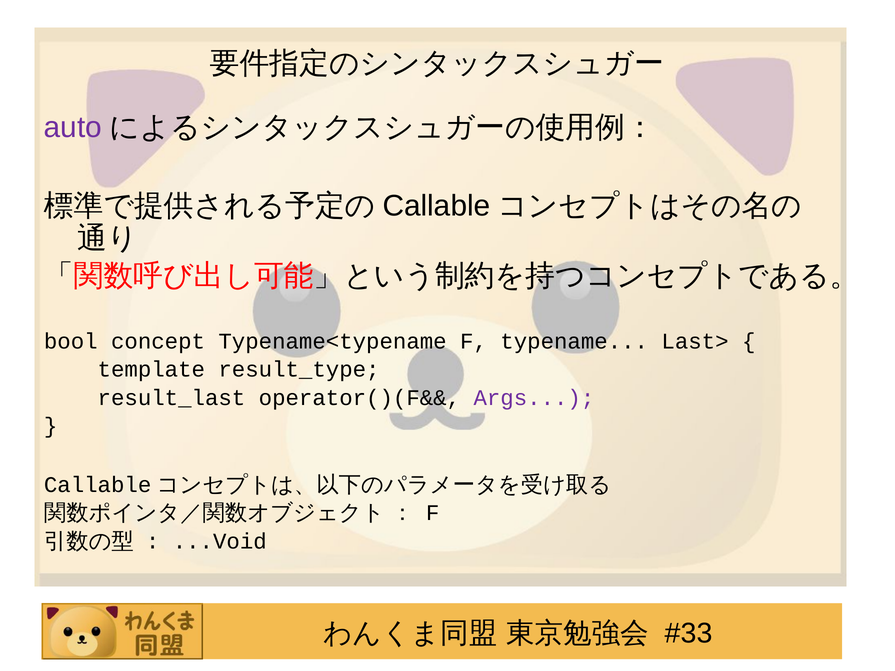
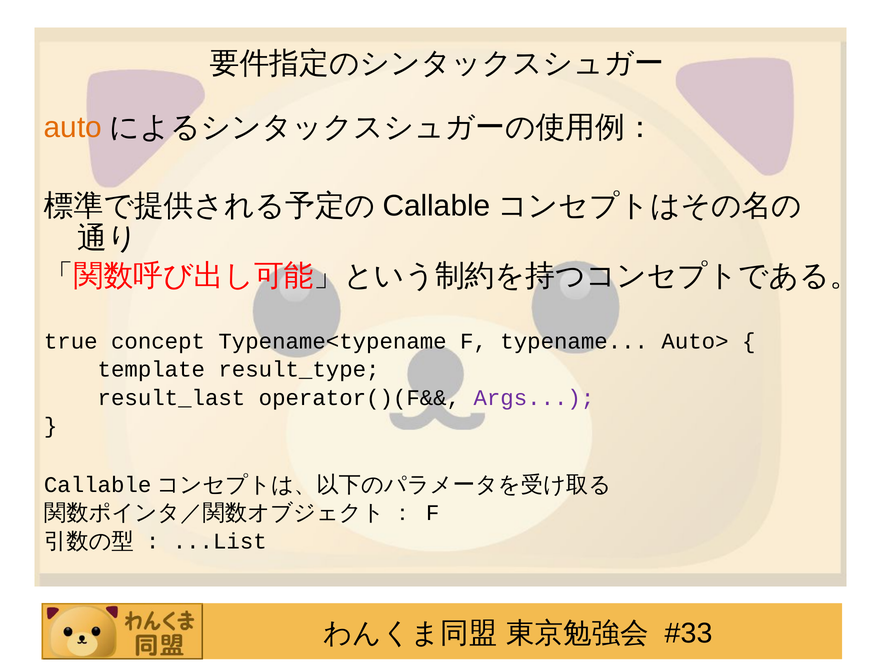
auto colour: purple -> orange (73, 128)
bool: bool -> true (71, 341)
Last>: Last> -> Auto> (695, 341)
...Void: ...Void -> ...List (220, 541)
